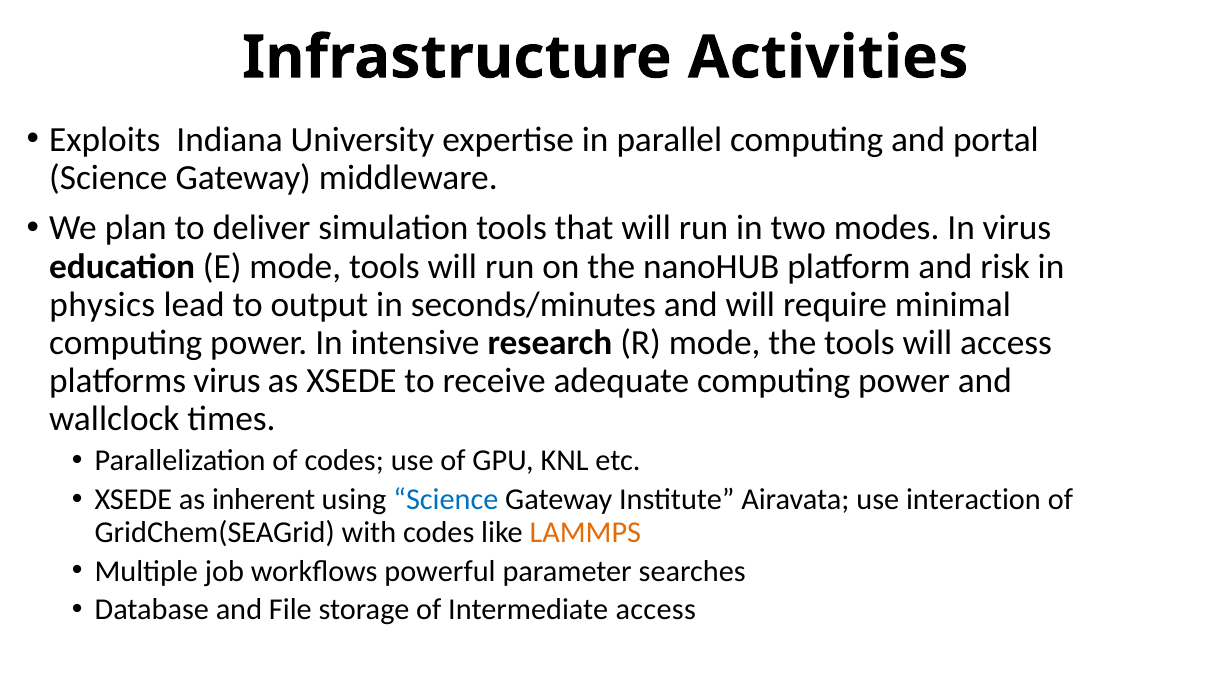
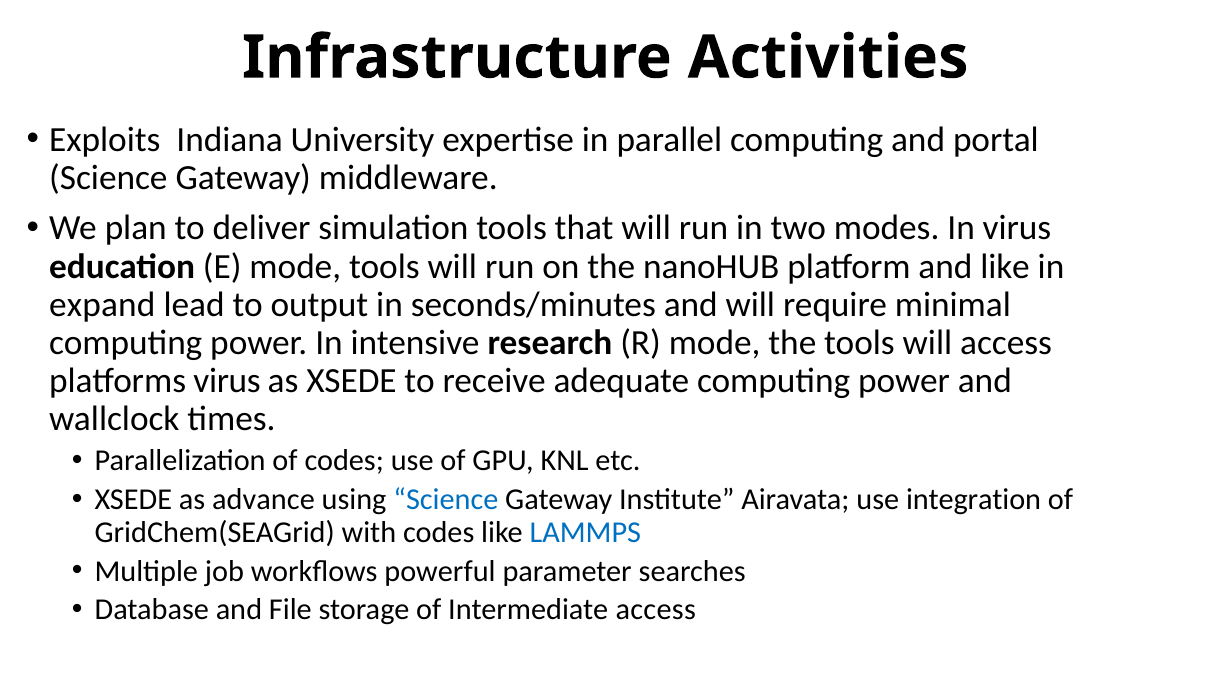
and risk: risk -> like (1005, 266)
physics: physics -> expand (102, 305)
inherent: inherent -> advance (263, 500)
interaction: interaction -> integration (974, 500)
LAMMPS colour: orange -> blue (585, 532)
